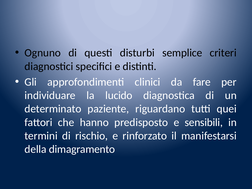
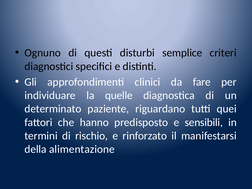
lucido: lucido -> quelle (119, 95)
dimagramento: dimagramento -> alimentazione (82, 149)
